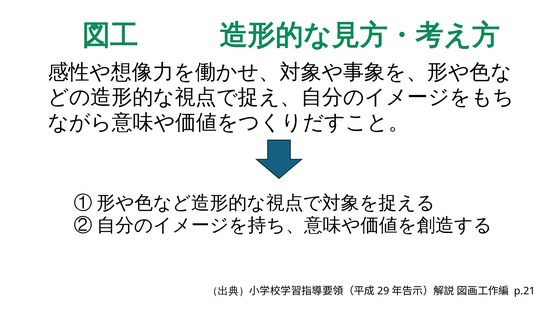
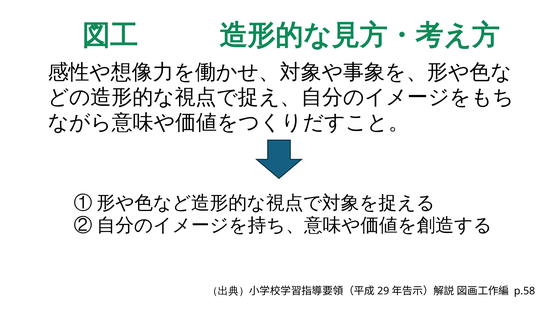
p.21: p.21 -> p.58 (525, 291)
